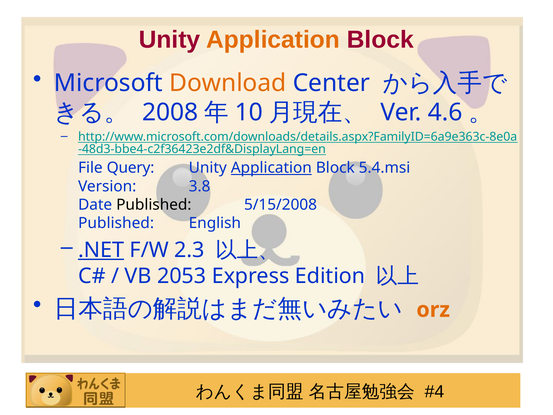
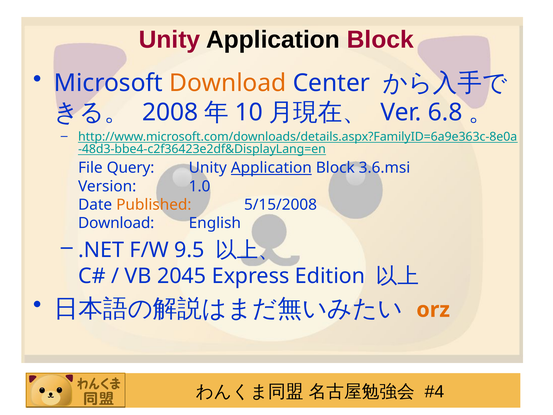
Application colour: orange -> black (273, 40)
4.6: 4.6 -> 6.8 (445, 112)
5.4.msi: 5.4.msi -> 3.6.msi (385, 168)
3.8: 3.8 -> 1.0 (200, 186)
Published colour: black -> orange (154, 205)
Published: Published -> Download (116, 223)
.NET underline: present -> none (101, 250)
2.3: 2.3 -> 9.5 (189, 250)
2053: 2053 -> 2045 (182, 276)
